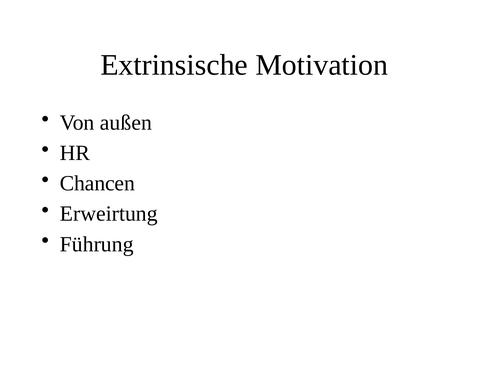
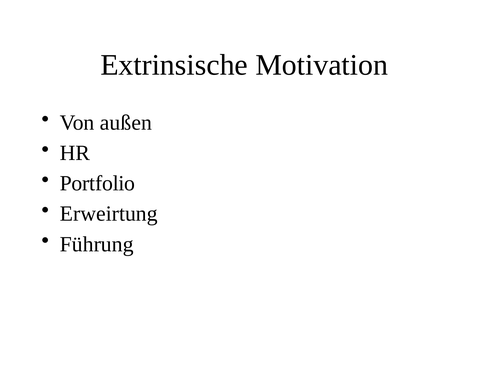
Chancen: Chancen -> Portfolio (97, 184)
